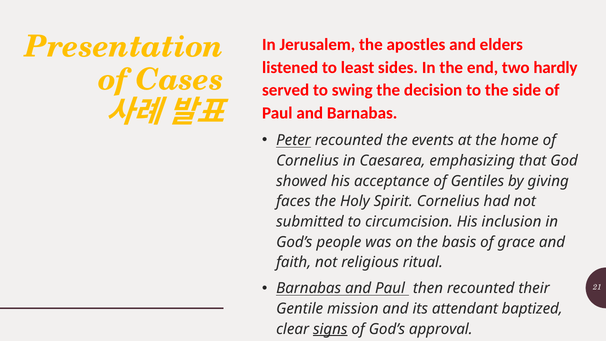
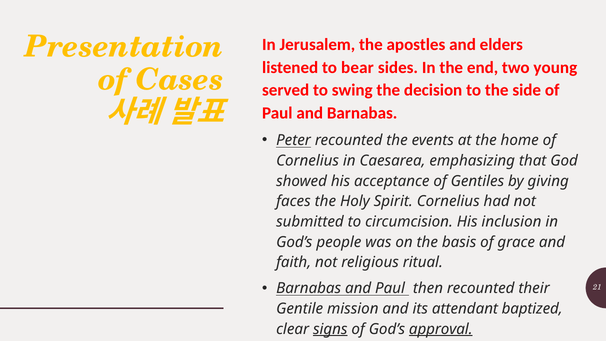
least: least -> bear (357, 67)
hardly: hardly -> young (555, 67)
approval underline: none -> present (441, 329)
